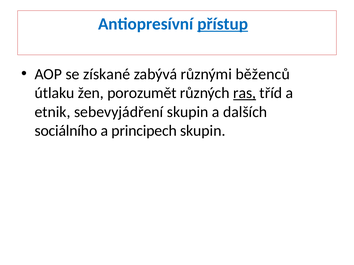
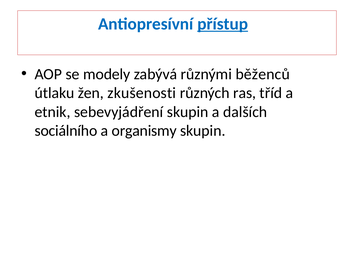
získané: získané -> modely (107, 74)
porozumět: porozumět -> zkušenosti (142, 93)
ras underline: present -> none (245, 93)
principech: principech -> organismy (144, 131)
